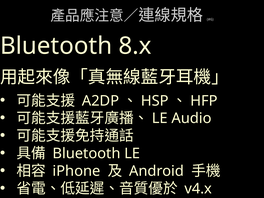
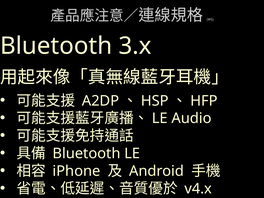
8.x: 8.x -> 3.x (135, 46)
